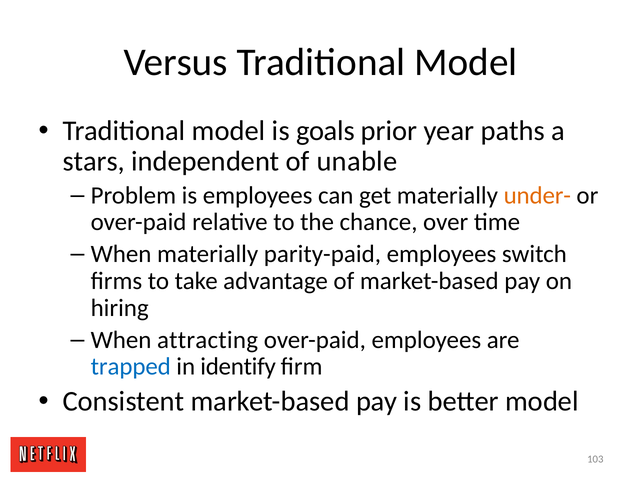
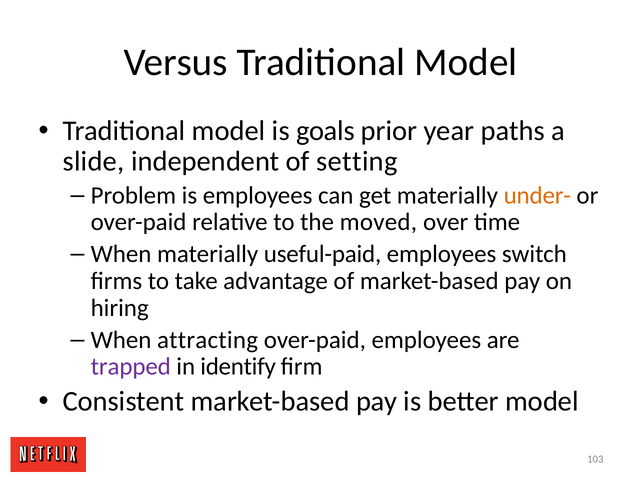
stars: stars -> slide (93, 162)
unable: unable -> setting (357, 162)
chance: chance -> moved (378, 222)
parity-paid: parity-paid -> useful-paid (323, 254)
trapped colour: blue -> purple (131, 367)
